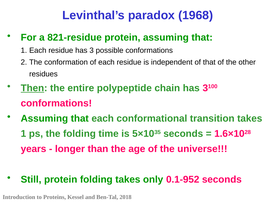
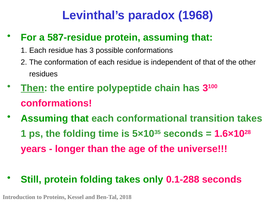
821-residue: 821-residue -> 587-residue (75, 38)
0.1-952: 0.1-952 -> 0.1-288 (183, 180)
